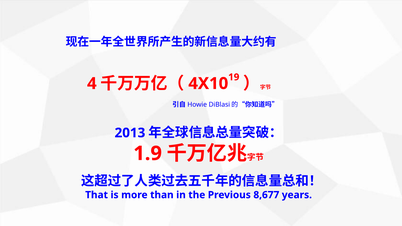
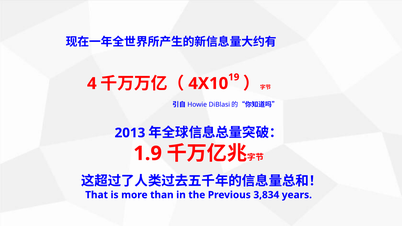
8,677: 8,677 -> 3,834 (266, 195)
